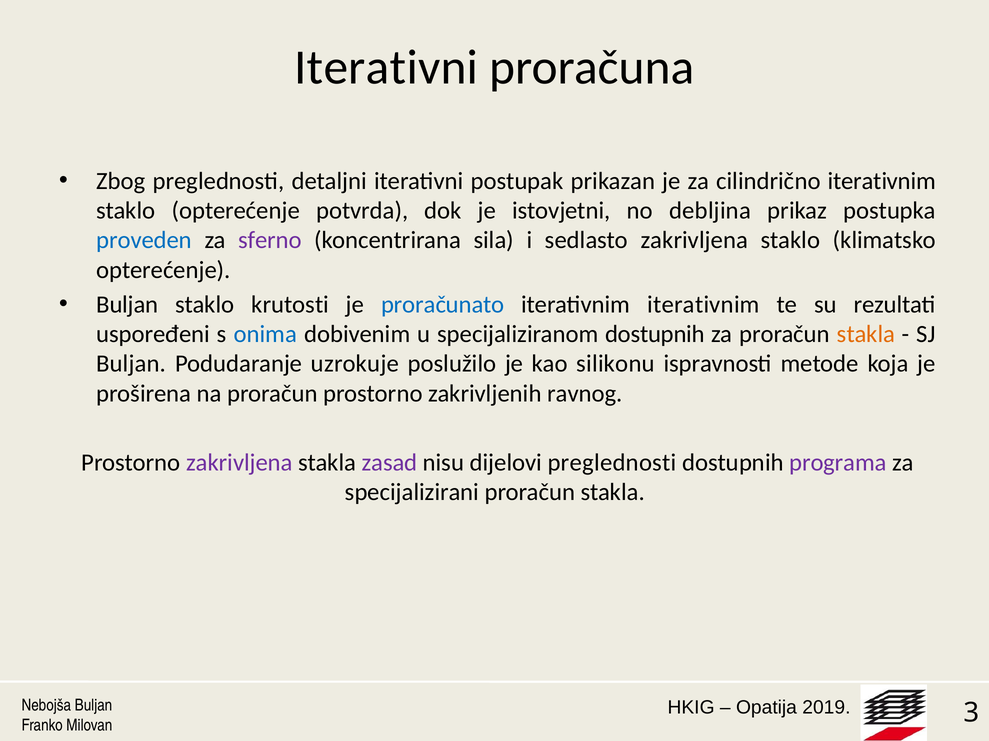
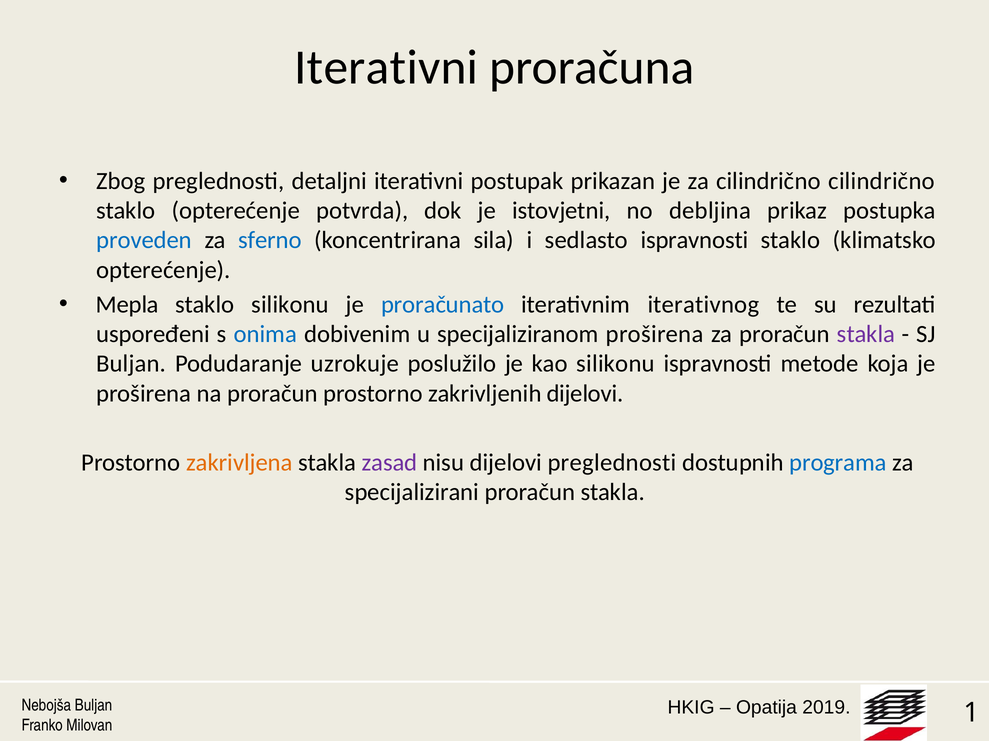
cilindrično iterativnim: iterativnim -> cilindrično (882, 181)
sferno colour: purple -> blue (270, 240)
sedlasto zakrivljena: zakrivljena -> ispravnosti (694, 240)
Buljan: Buljan -> Mepla (127, 305)
staklo krutosti: krutosti -> silikonu (290, 305)
iterativnim iterativnim: iterativnim -> iterativnog (703, 305)
specijaliziranom dostupnih: dostupnih -> proširena (655, 334)
stakla colour: orange -> purple (866, 334)
zakrivljenih ravnog: ravnog -> dijelovi (585, 394)
zakrivljena colour: purple -> orange (239, 463)
programa colour: purple -> blue (838, 463)
3: 3 -> 1 (971, 714)
